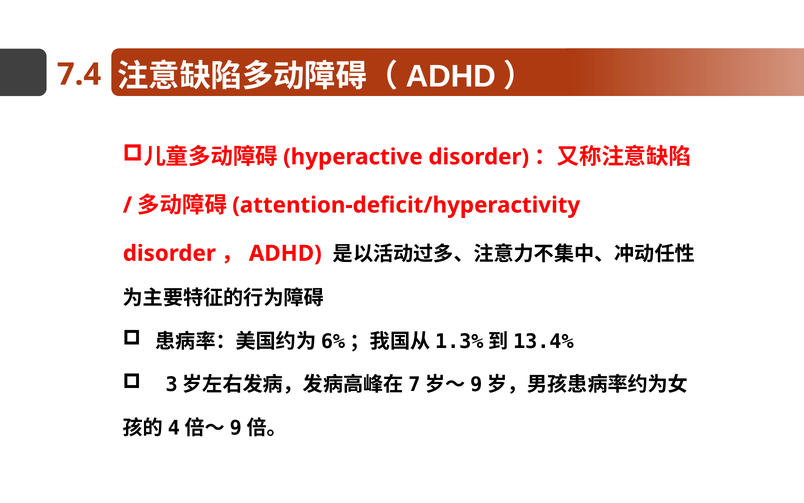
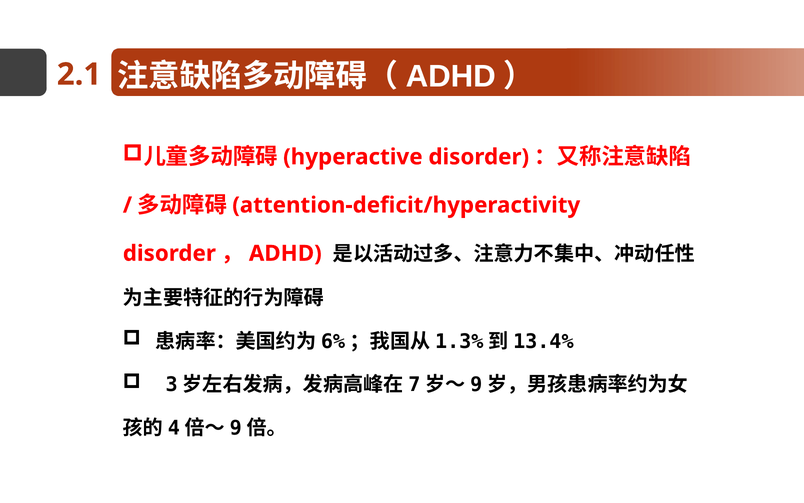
7.4: 7.4 -> 2.1 (79, 74)
